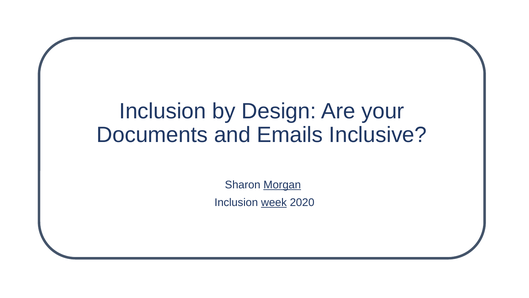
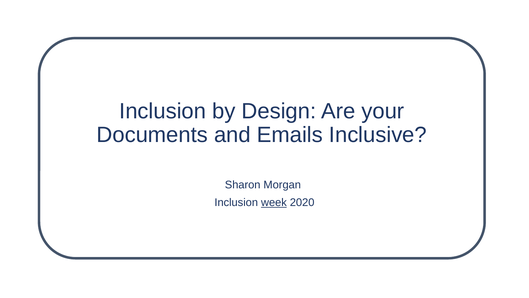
Morgan underline: present -> none (282, 185)
